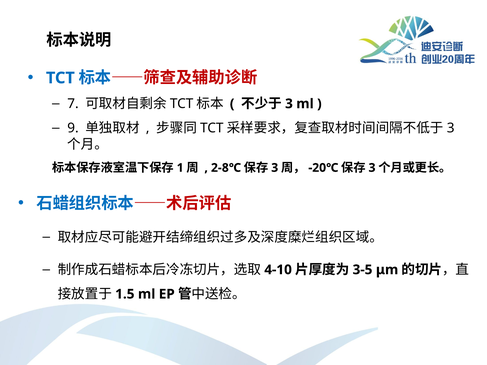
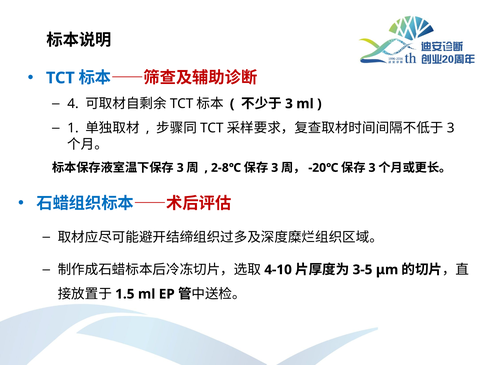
7: 7 -> 4 (73, 104)
9: 9 -> 1 (73, 128)
1: 1 -> 3 (180, 168)
